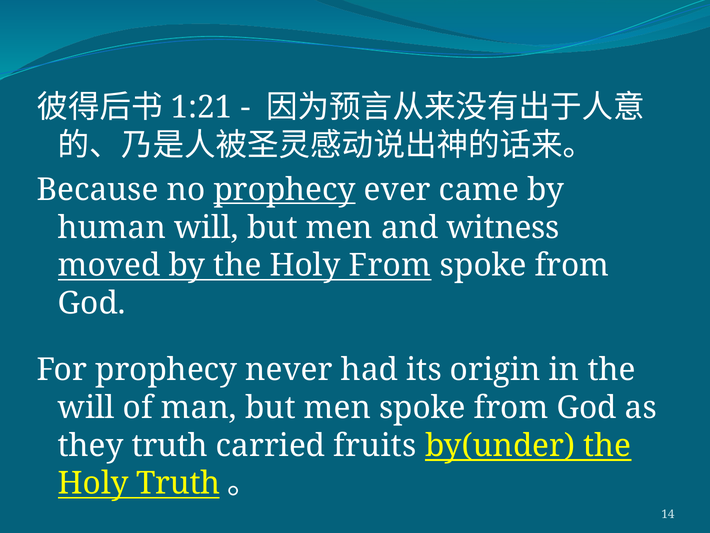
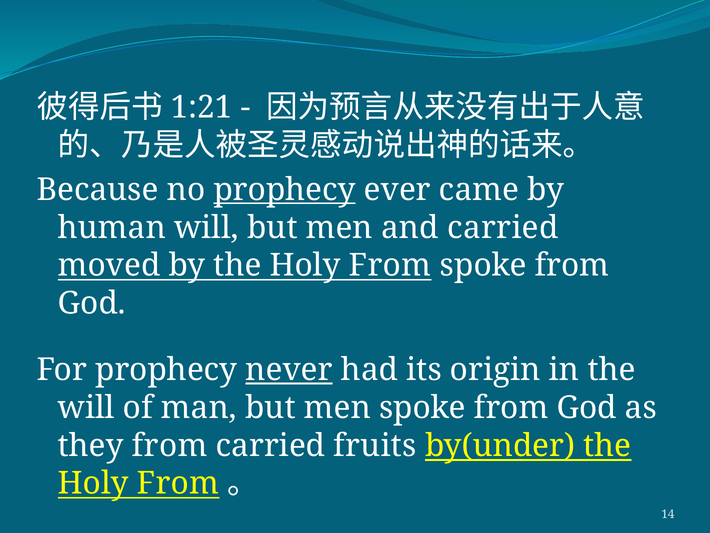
and witness: witness -> carried (503, 227)
never underline: none -> present (289, 369)
they truth: truth -> from (170, 445)
Truth: Truth -> From (178, 483)
